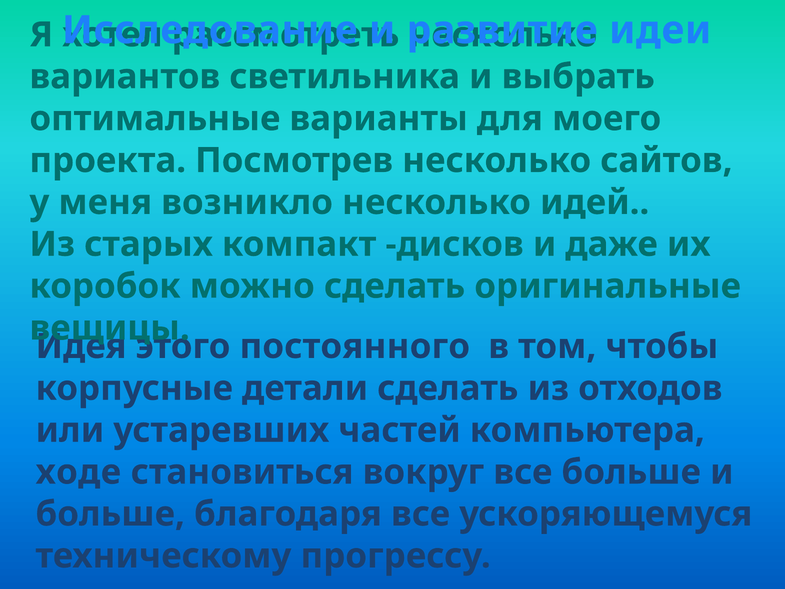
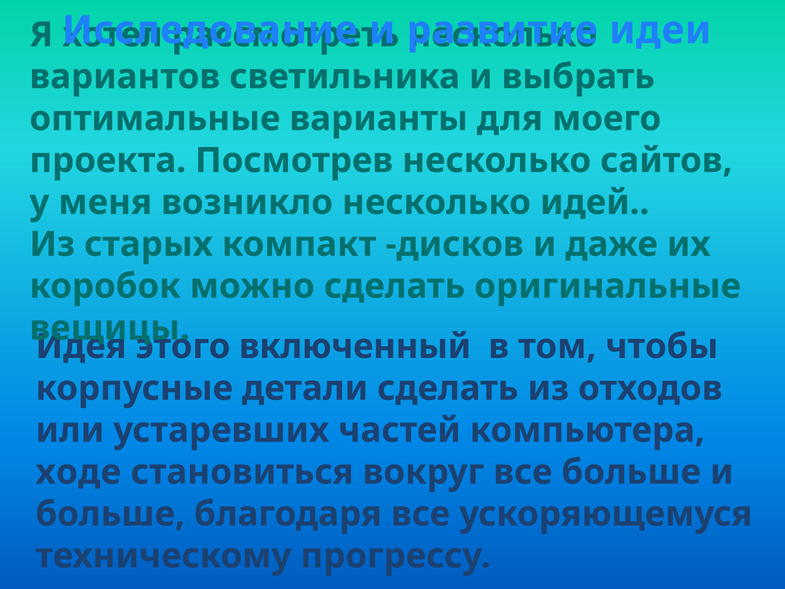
постоянного: постоянного -> включенный (355, 346)
